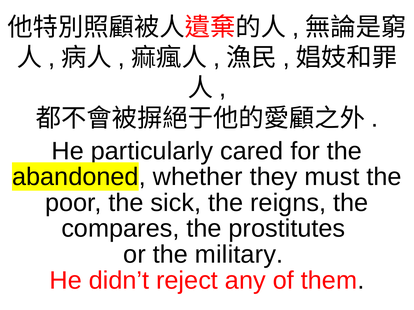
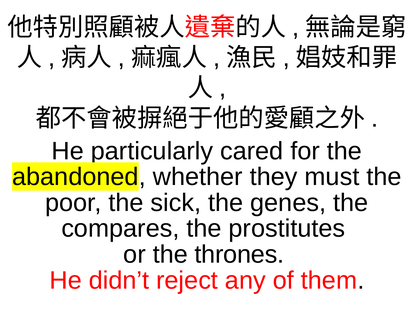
reigns: reigns -> genes (288, 203)
military: military -> thrones (239, 255)
